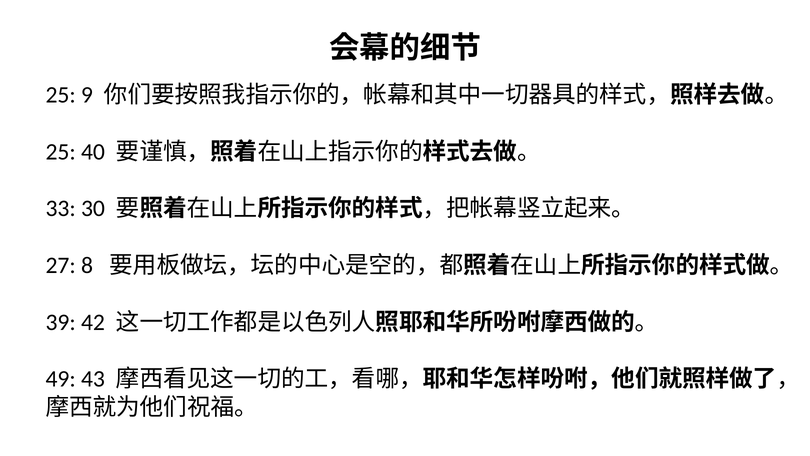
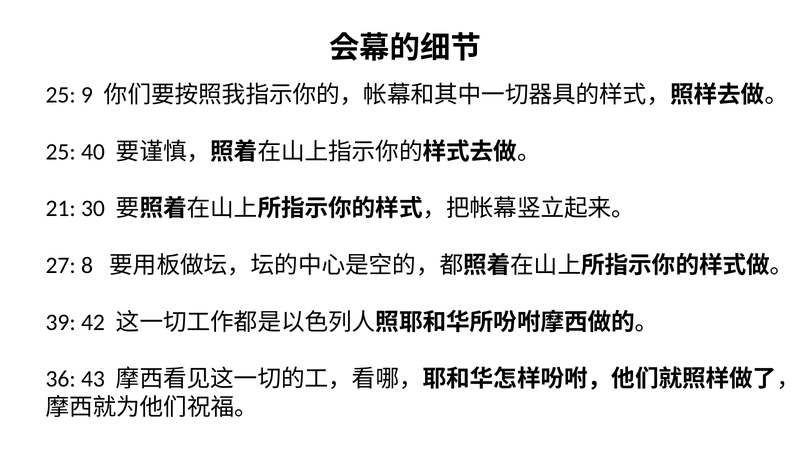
33: 33 -> 21 (61, 208)
49: 49 -> 36 (61, 379)
